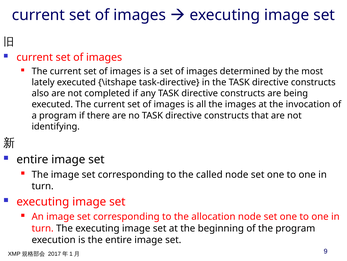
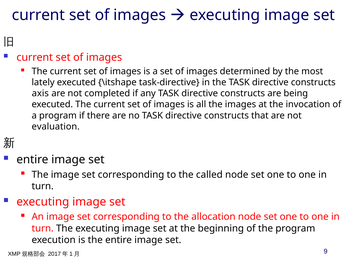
also: also -> axis (40, 93)
identifying: identifying -> evaluation (56, 126)
